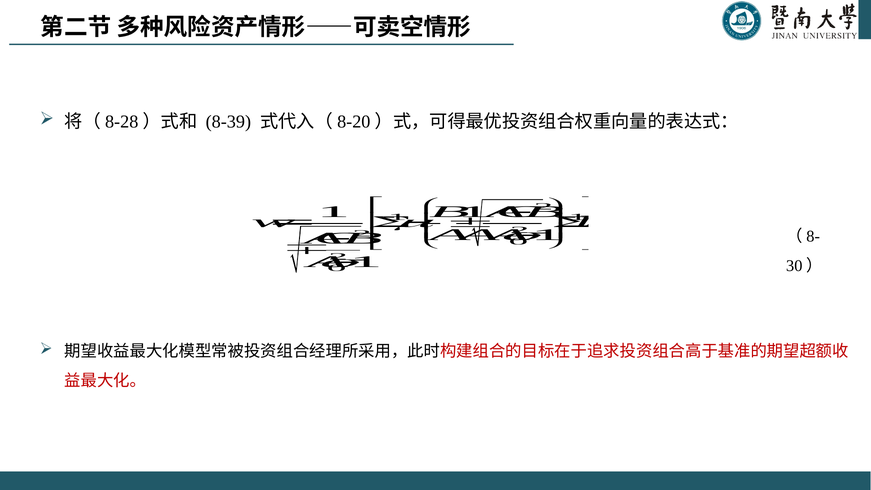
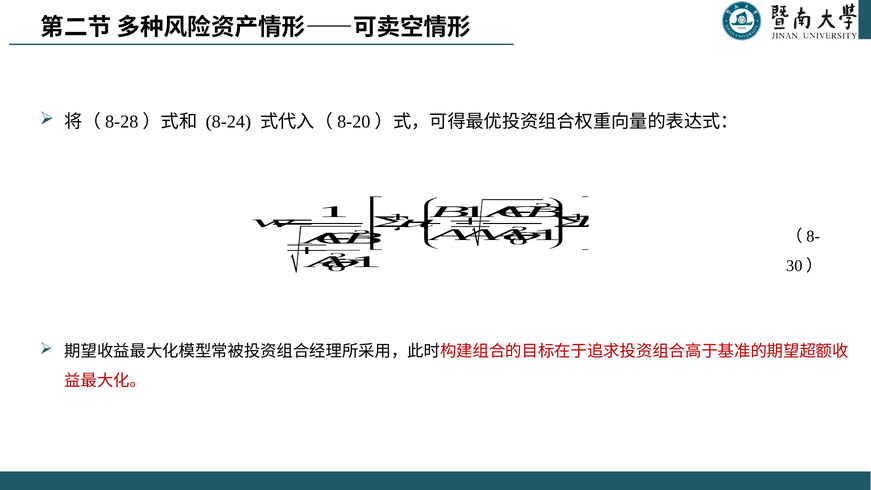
8-39: 8-39 -> 8-24 (228, 122)
